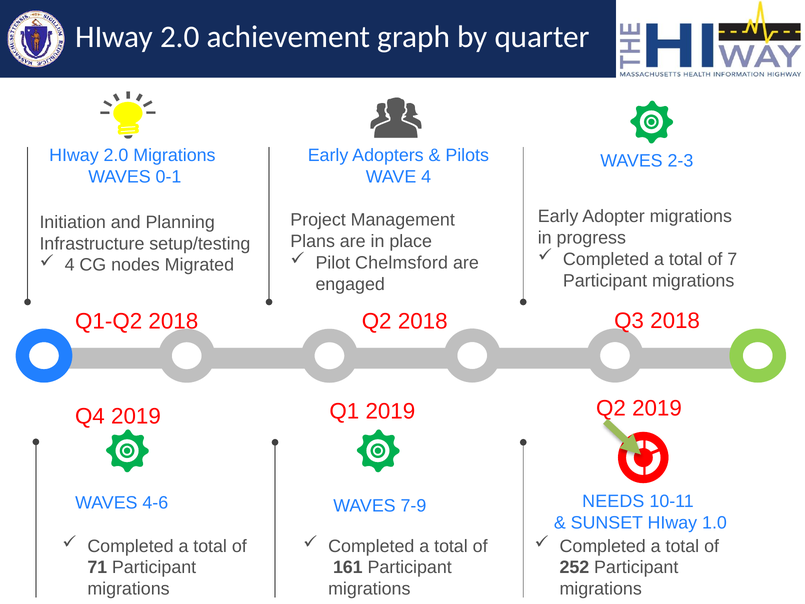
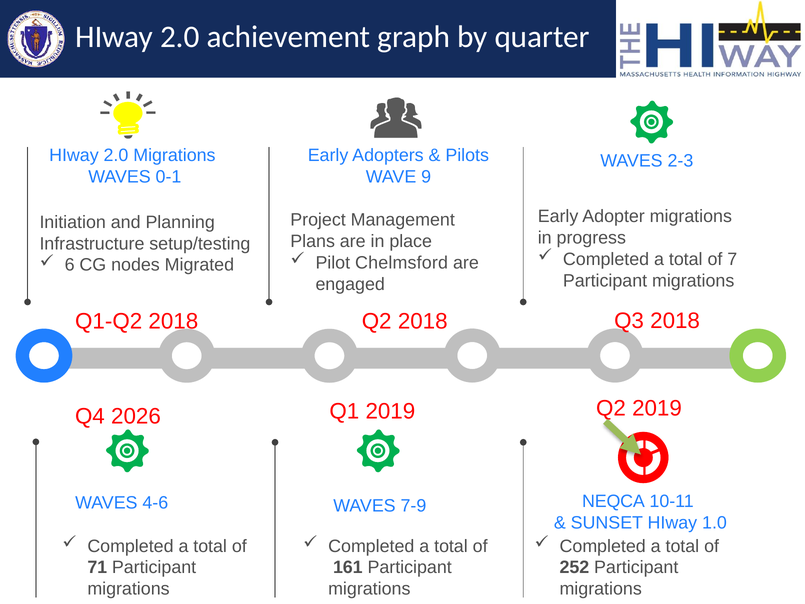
WAVE 4: 4 -> 9 (426, 177)
4: 4 -> 6 (70, 265)
Q4 2019: 2019 -> 2026 (136, 416)
NEEDS: NEEDS -> NEQCA (613, 501)
